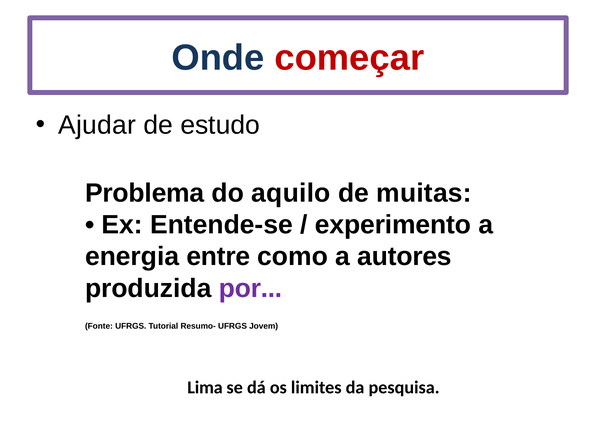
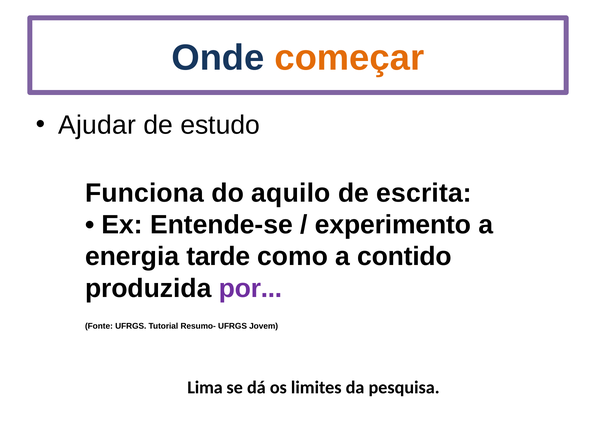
começar colour: red -> orange (349, 58)
Problema: Problema -> Funciona (144, 193)
muitas: muitas -> escrita (424, 193)
entre: entre -> tarde (218, 257)
autores: autores -> contido (405, 257)
